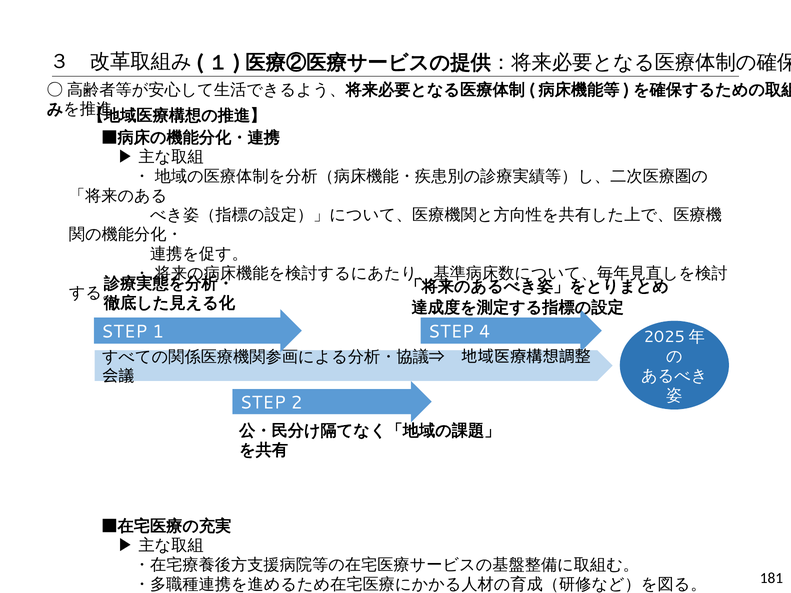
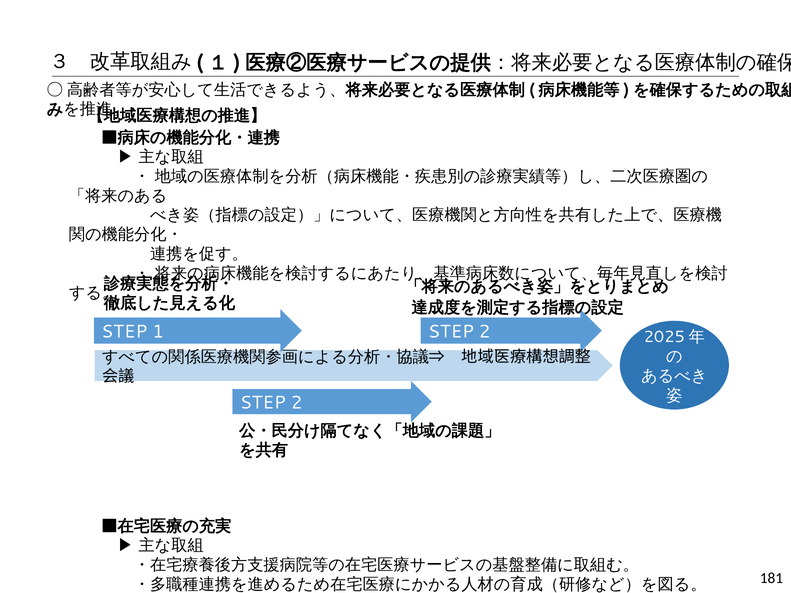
4: 4 -> 2 (485, 332)
